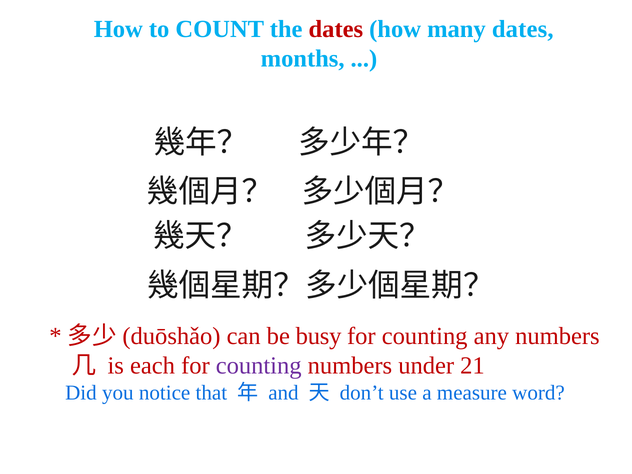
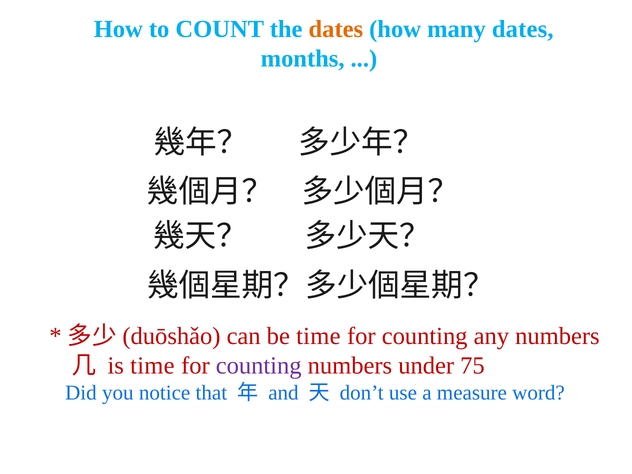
dates colour: red -> orange (336, 29)
be busy: busy -> time (318, 336)
is each: each -> time (152, 366)
21: 21 -> 75 (472, 366)
